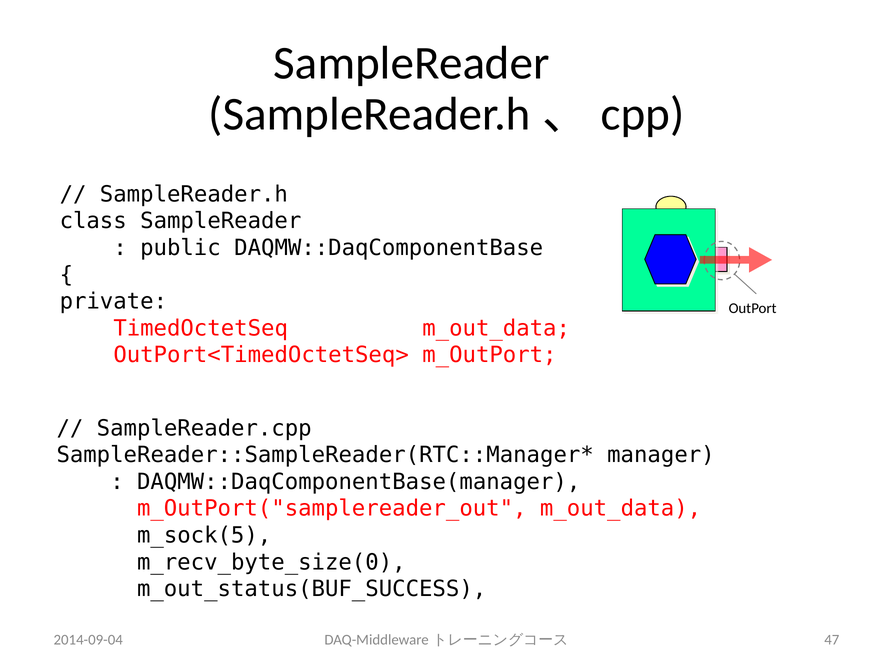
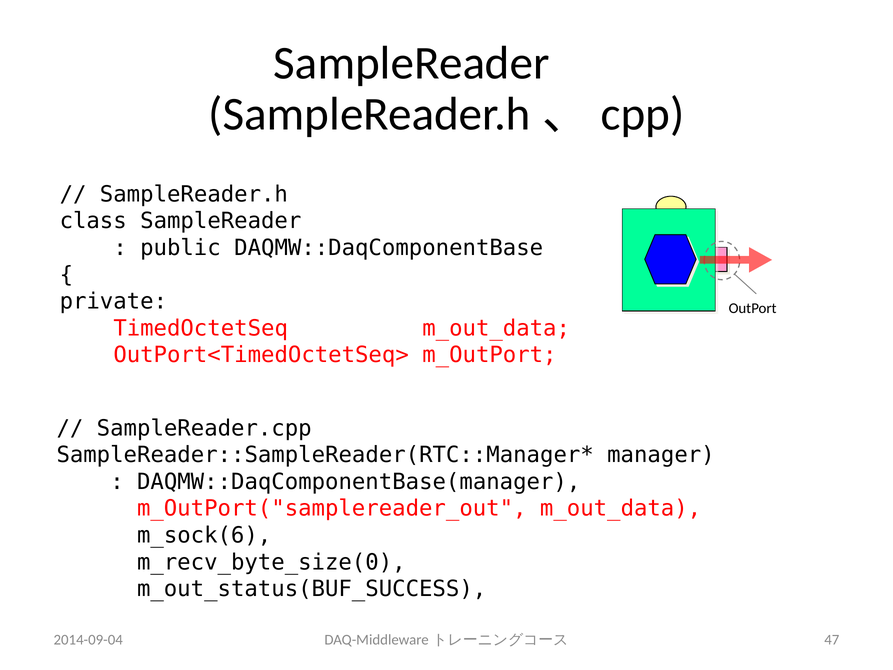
m_sock(5: m_sock(5 -> m_sock(6 (204, 535)
